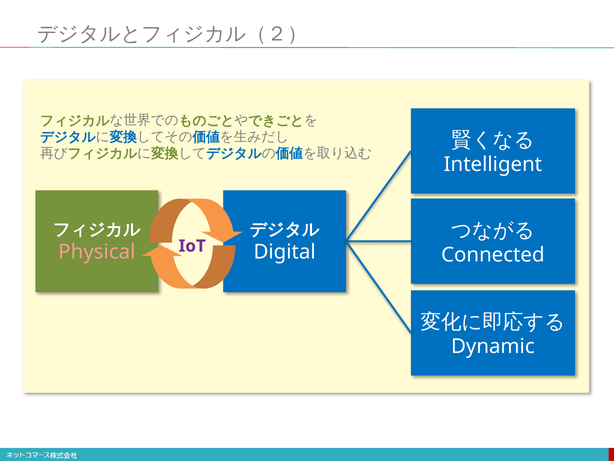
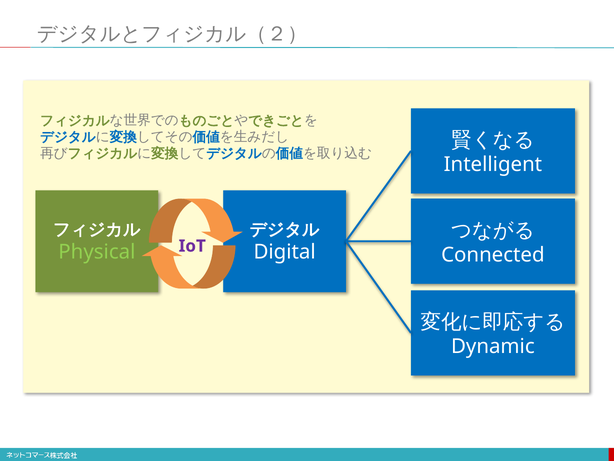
Physical colour: pink -> light green (97, 252)
